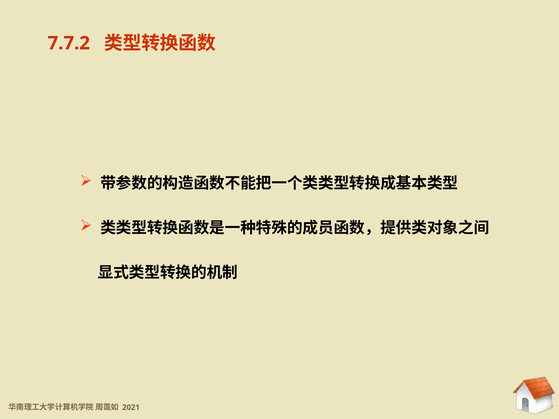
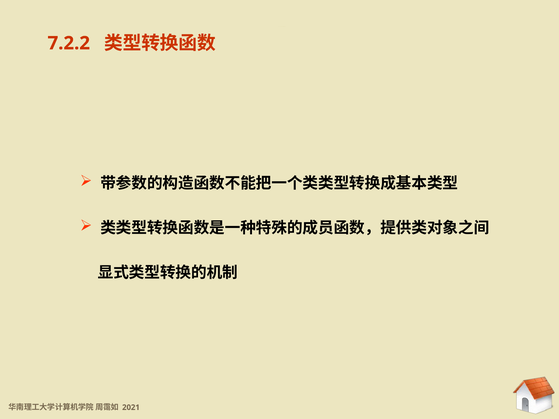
7.7.2: 7.7.2 -> 7.2.2 (69, 43)
